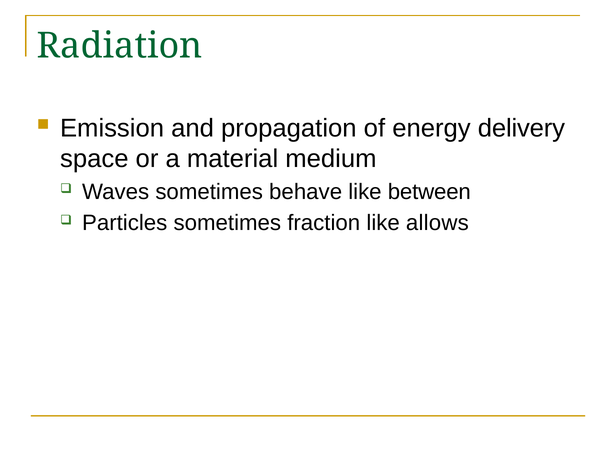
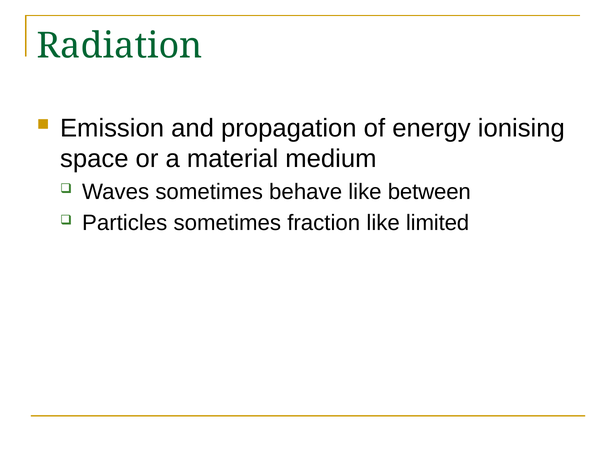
delivery: delivery -> ionising (521, 128)
allows: allows -> limited (438, 223)
